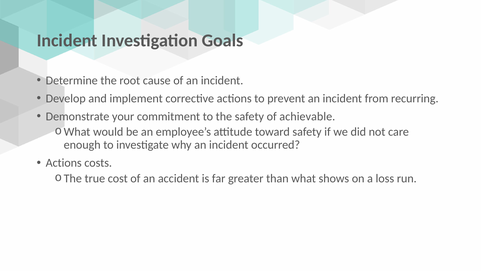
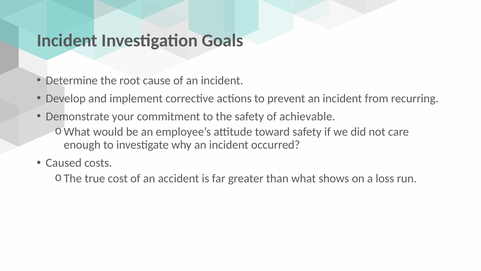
Actions: Actions -> Caused (64, 163)
